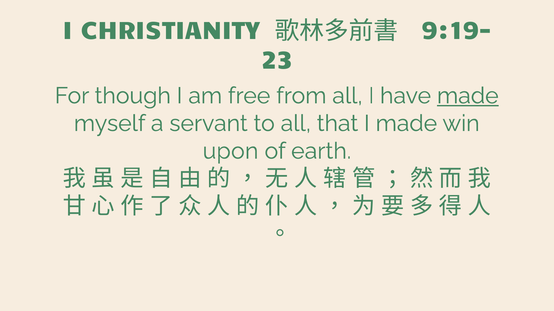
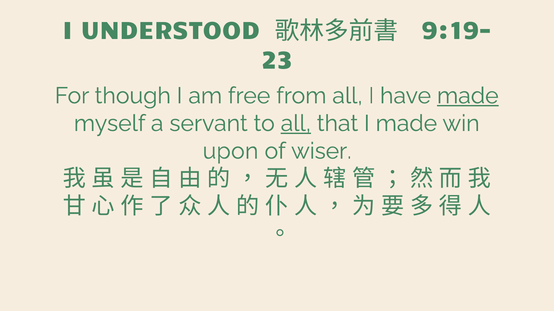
CHRISTIANITY: CHRISTIANITY -> UNDERSTOOD (170, 31)
all underline: none -> present (296, 124)
earth: earth -> wiser (321, 151)
